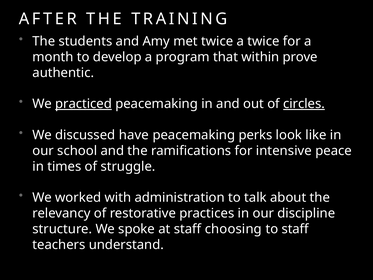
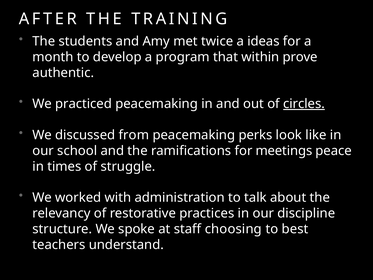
a twice: twice -> ideas (263, 41)
practiced underline: present -> none (84, 104)
have: have -> from (134, 135)
intensive: intensive -> meetings (284, 151)
to staff: staff -> best (295, 229)
